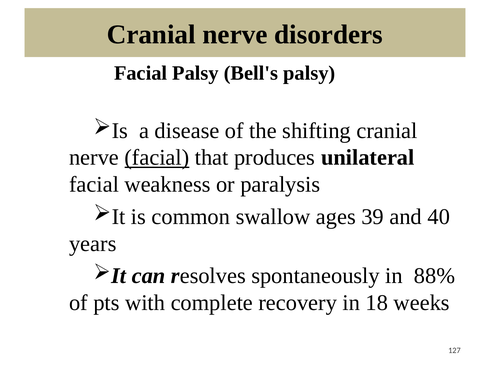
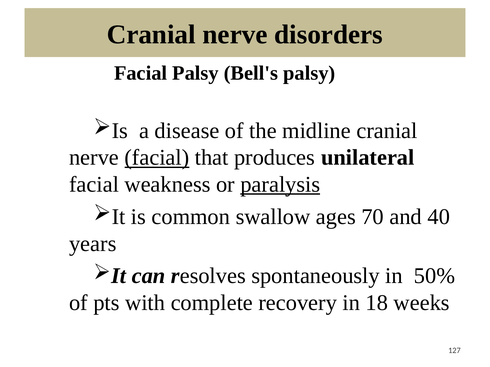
shifting: shifting -> midline (317, 131)
paralysis underline: none -> present (280, 185)
39: 39 -> 70 (373, 217)
88%: 88% -> 50% (435, 276)
